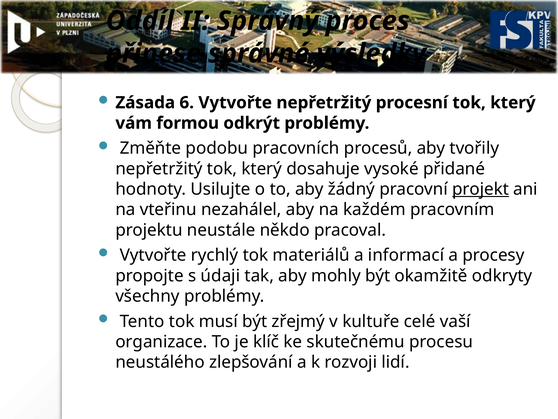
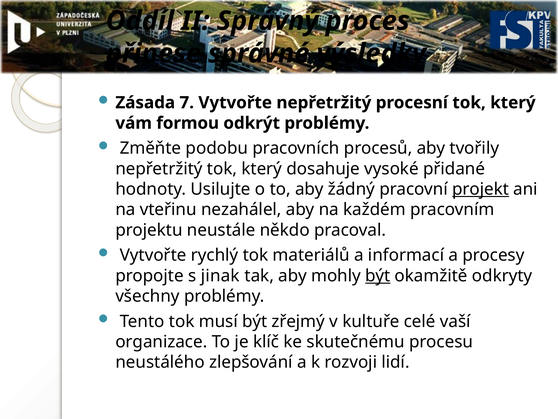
6: 6 -> 7 (187, 103)
údaji: údaji -> jinak (220, 275)
být underline: none -> present (378, 275)
